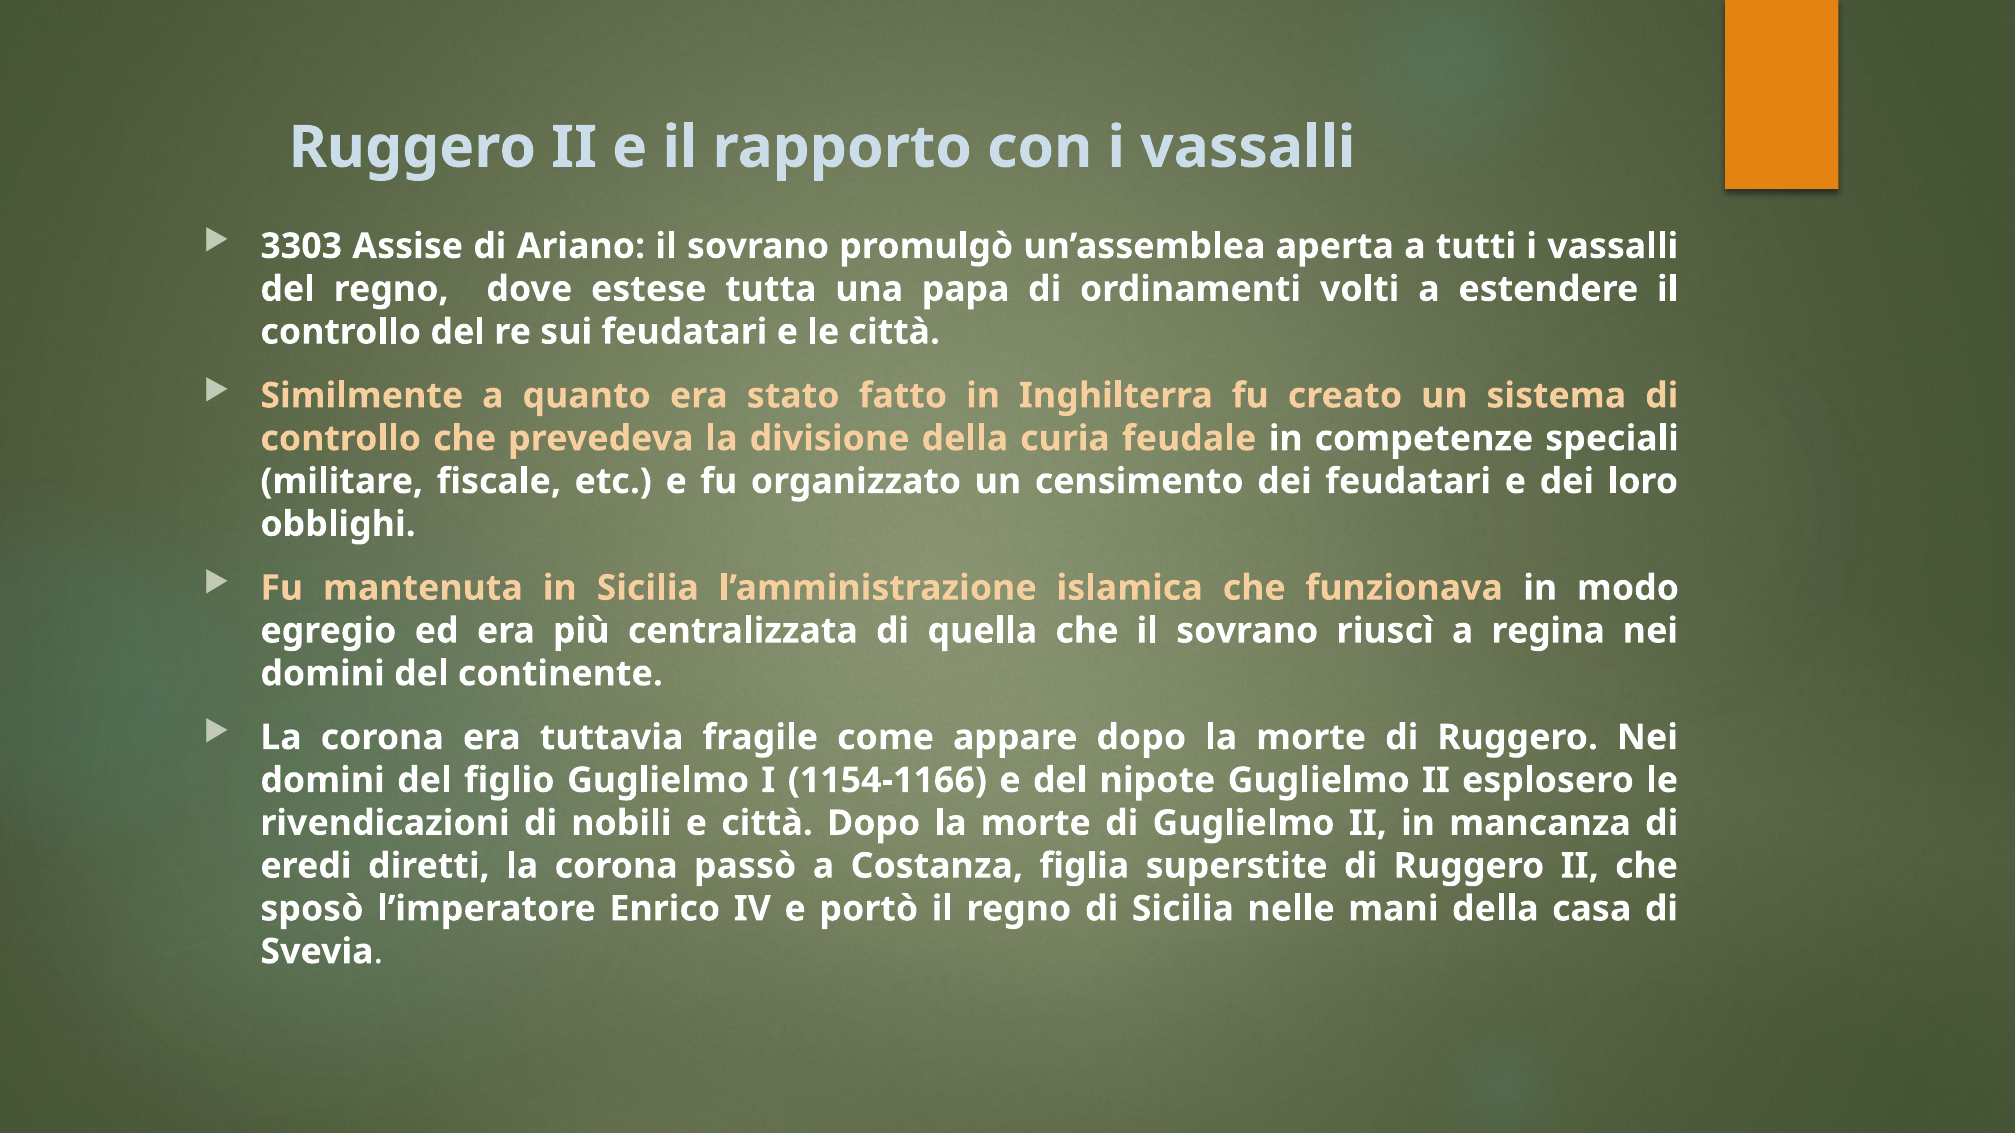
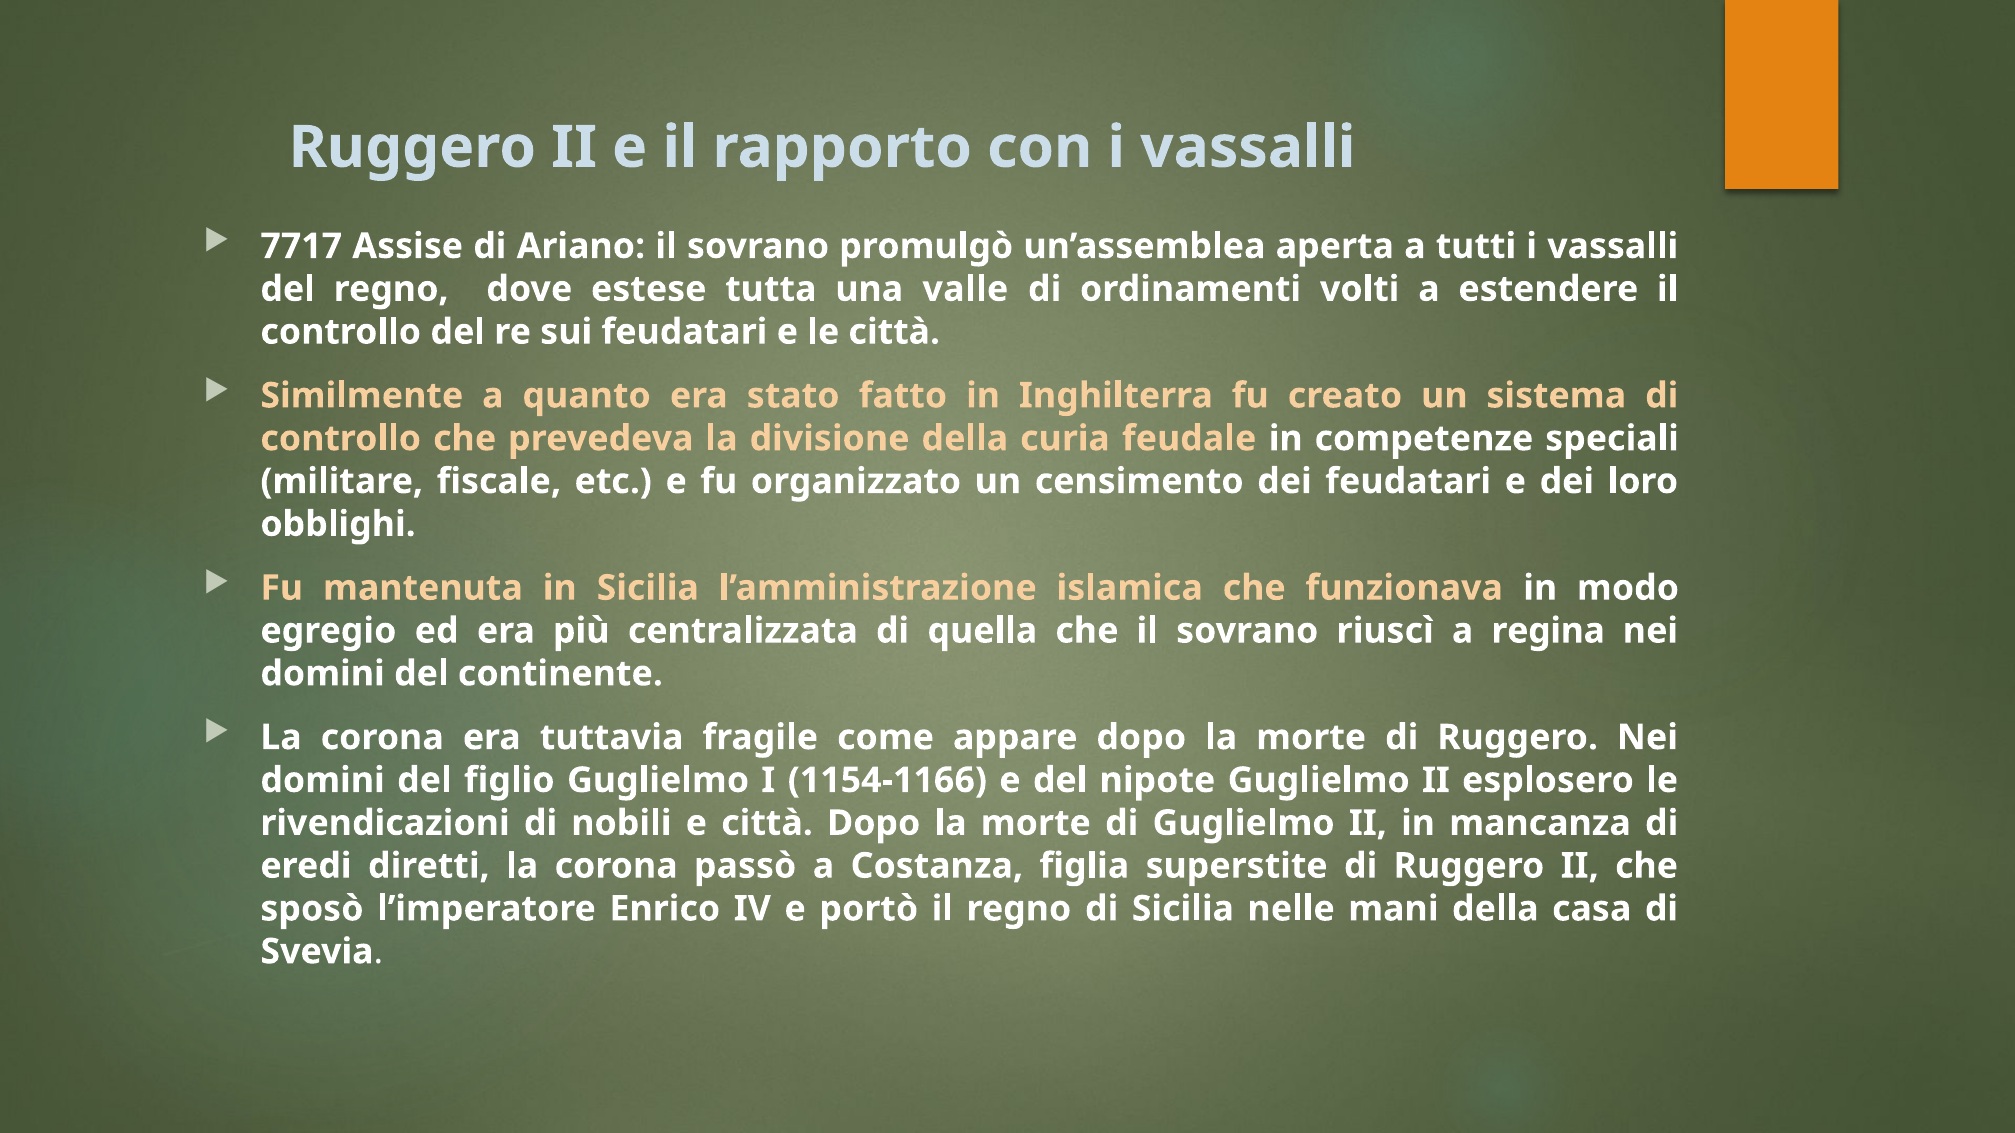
3303: 3303 -> 7717 (301, 246)
papa: papa -> valle (965, 289)
